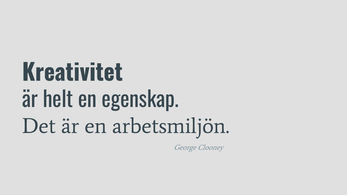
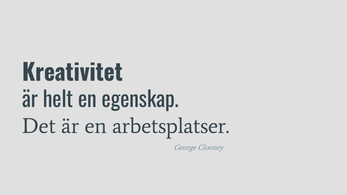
arbetsmiljön: arbetsmiljön -> arbetsplatser (171, 126)
